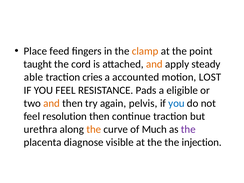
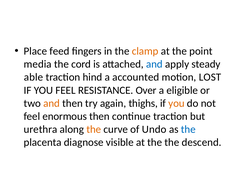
taught: taught -> media (38, 64)
and colour: orange -> blue (154, 64)
cries: cries -> hind (92, 77)
Pads: Pads -> Over (146, 90)
pelvis: pelvis -> thighs (143, 103)
you colour: blue -> orange (176, 103)
resolution: resolution -> enormous (65, 116)
Much: Much -> Undo (154, 129)
the colour: purple -> blue (188, 129)
injection: injection -> descend (202, 142)
